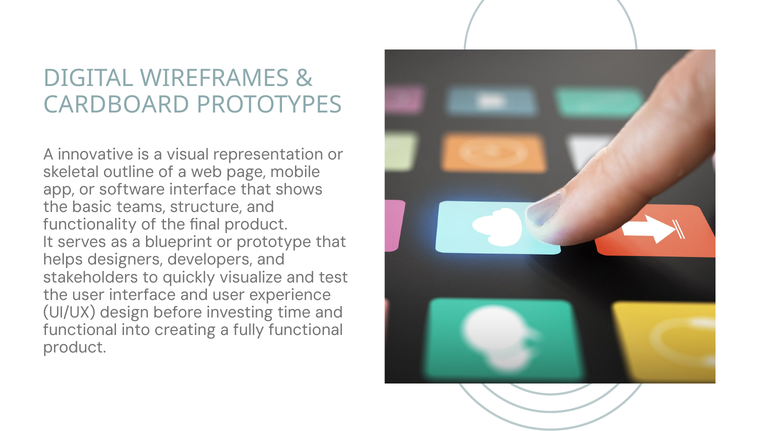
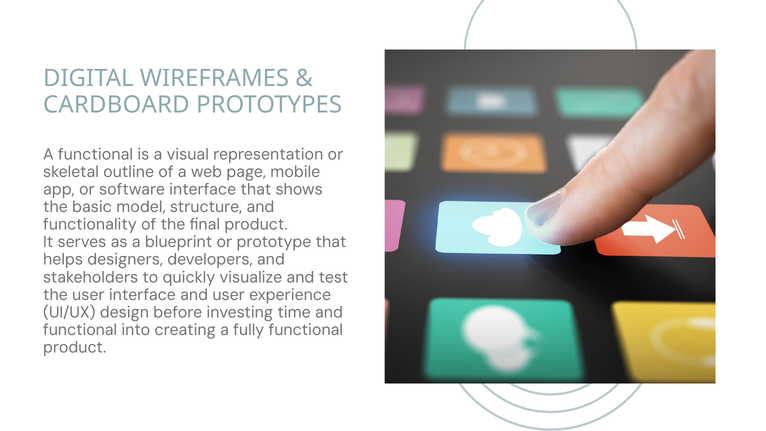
A innovative: innovative -> functional (95, 154)
teams: teams -> model (141, 207)
